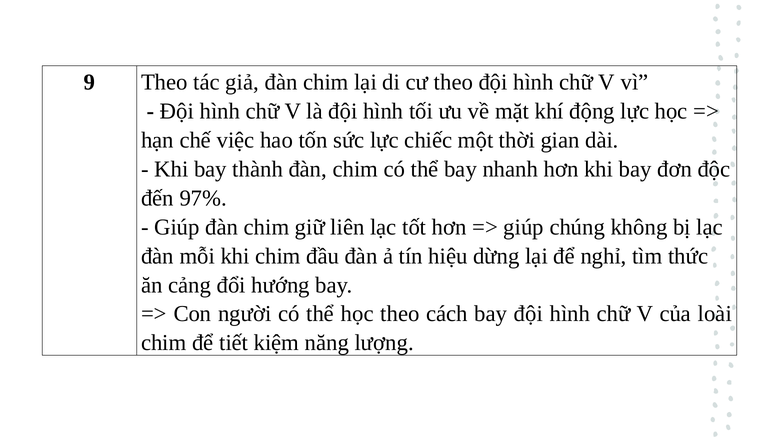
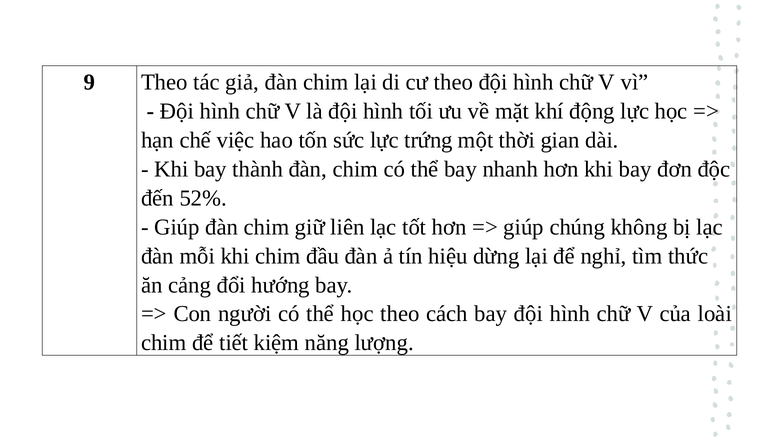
chiếc: chiếc -> trứng (428, 140)
97%: 97% -> 52% (203, 198)
